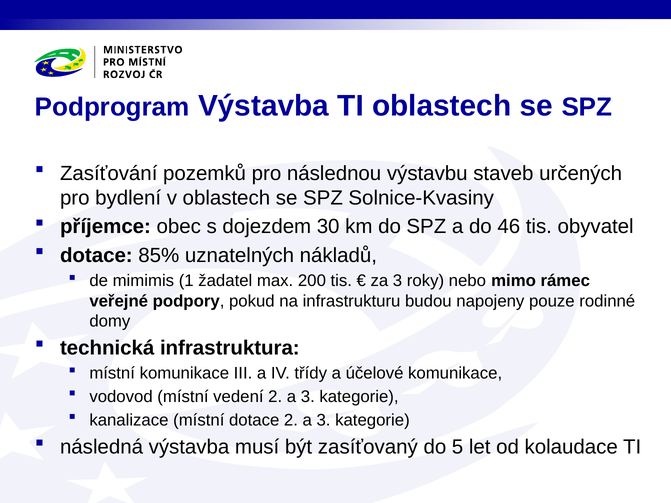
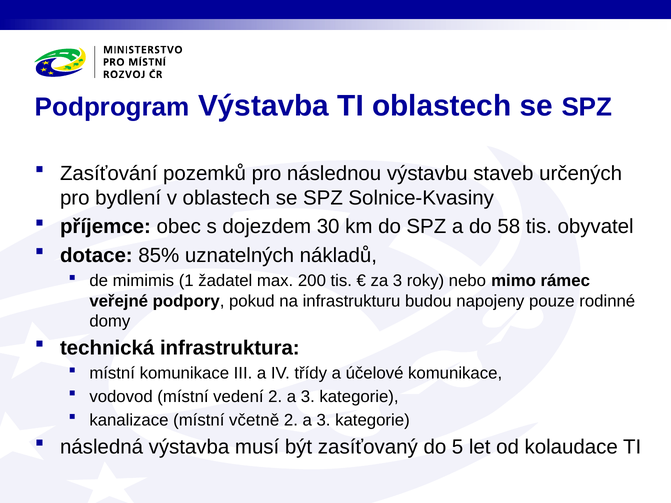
46: 46 -> 58 (509, 227)
místní dotace: dotace -> včetně (254, 420)
